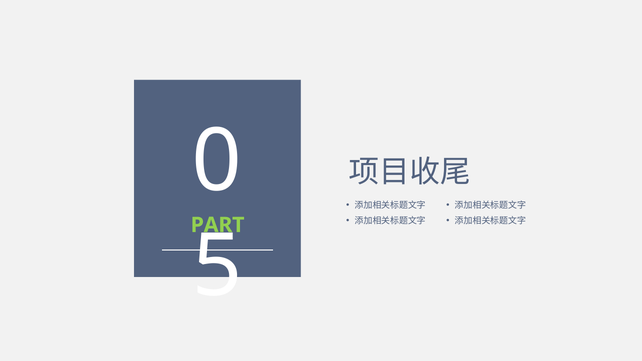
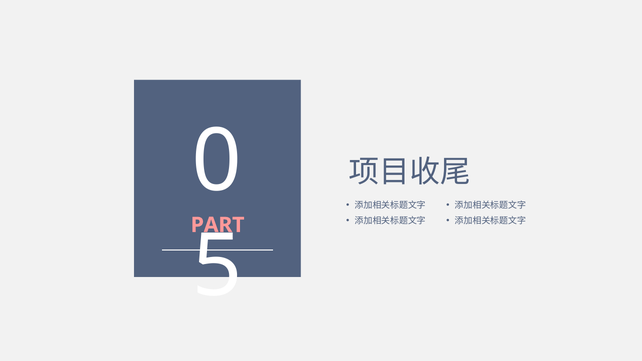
PART colour: light green -> pink (218, 225)
